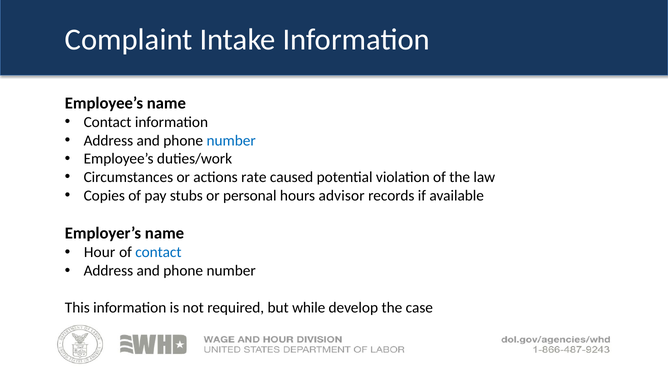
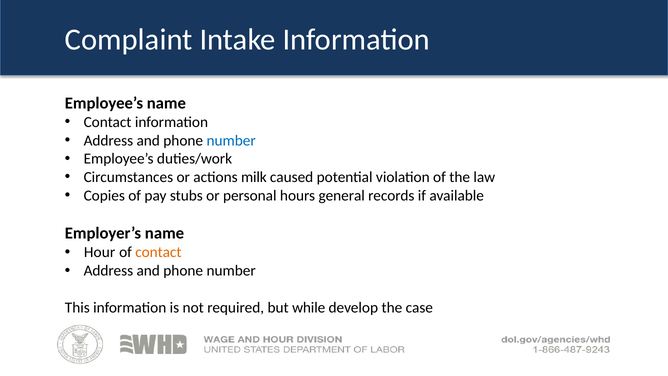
rate: rate -> milk (254, 177)
advisor: advisor -> general (342, 196)
contact colour: blue -> orange (158, 252)
